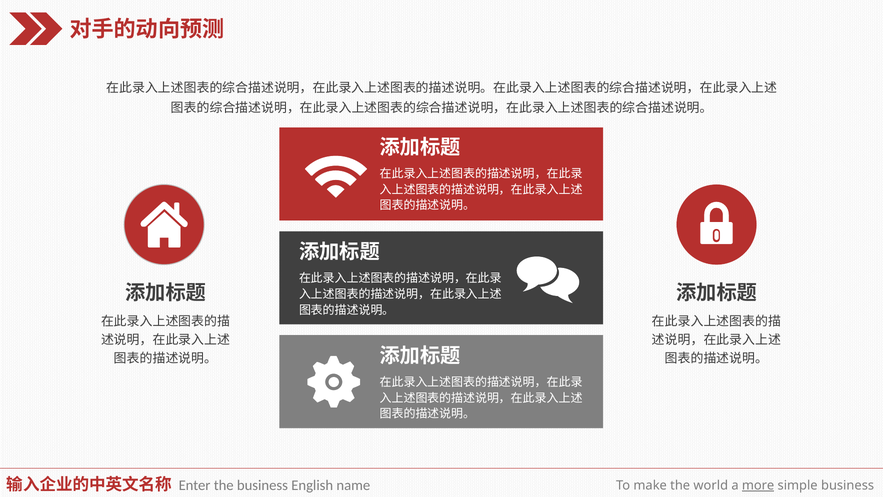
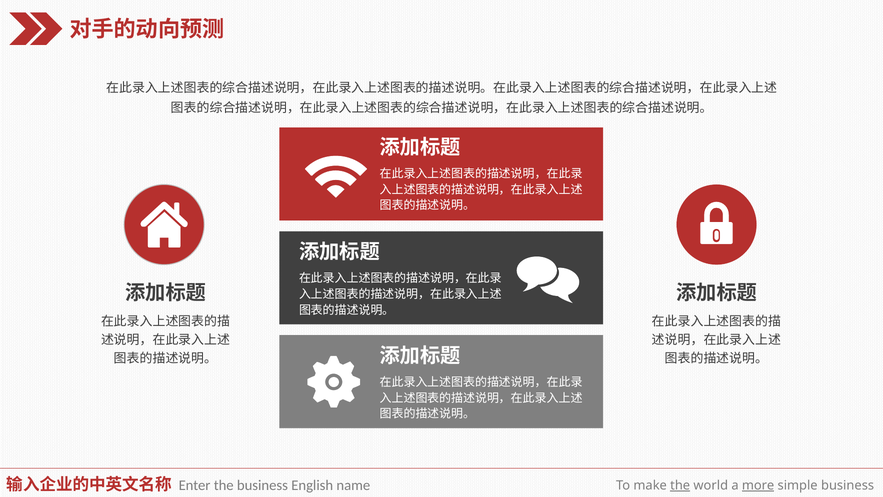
the underline: none -> present (680, 485)
